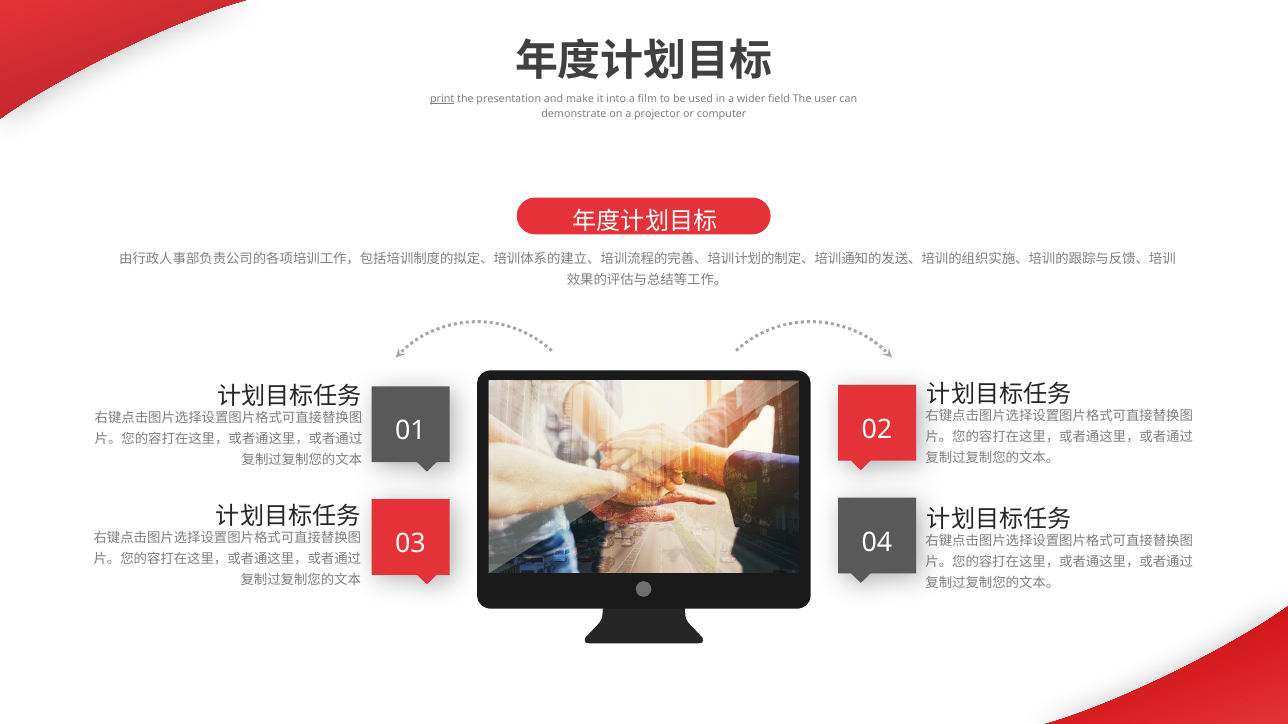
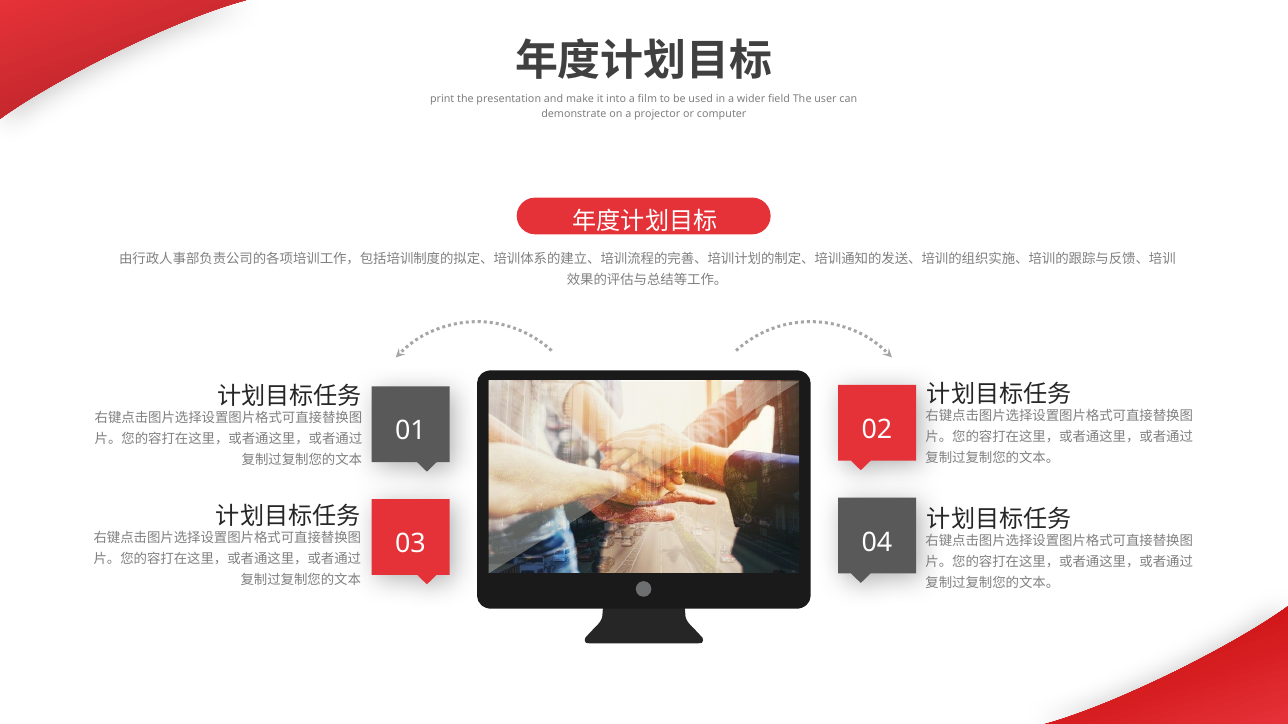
print underline: present -> none (442, 99)
